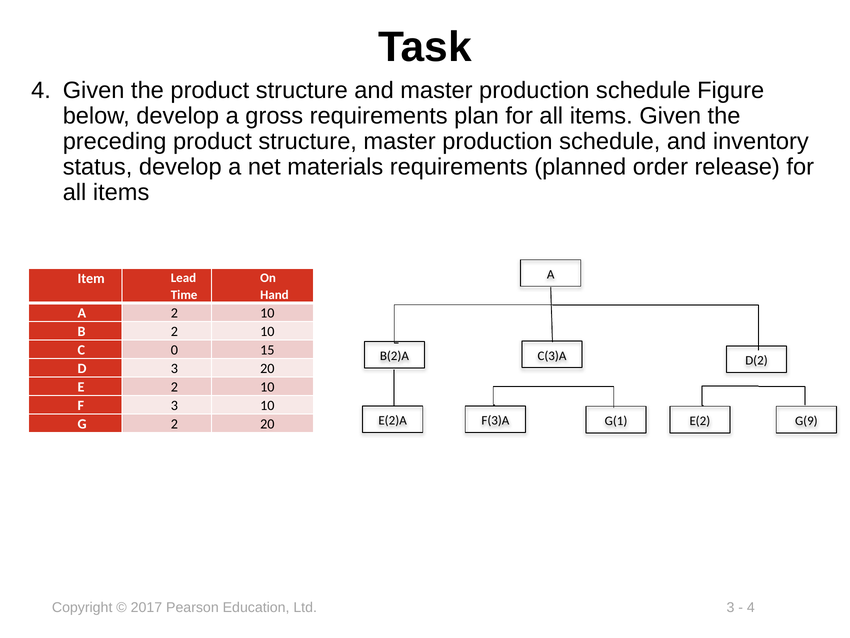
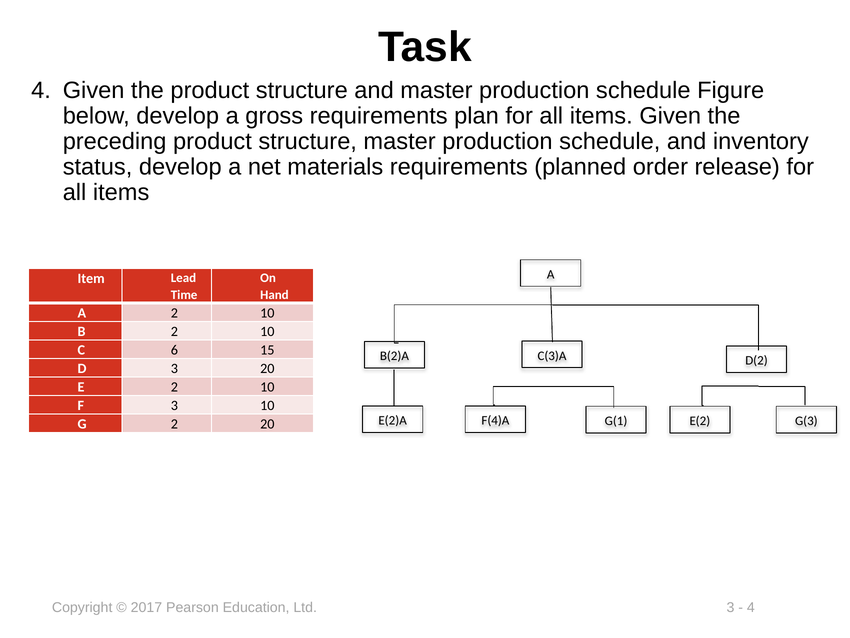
0: 0 -> 6 (174, 350)
F(3)A: F(3)A -> F(4)A (495, 420)
G(9: G(9 -> G(3 (806, 421)
